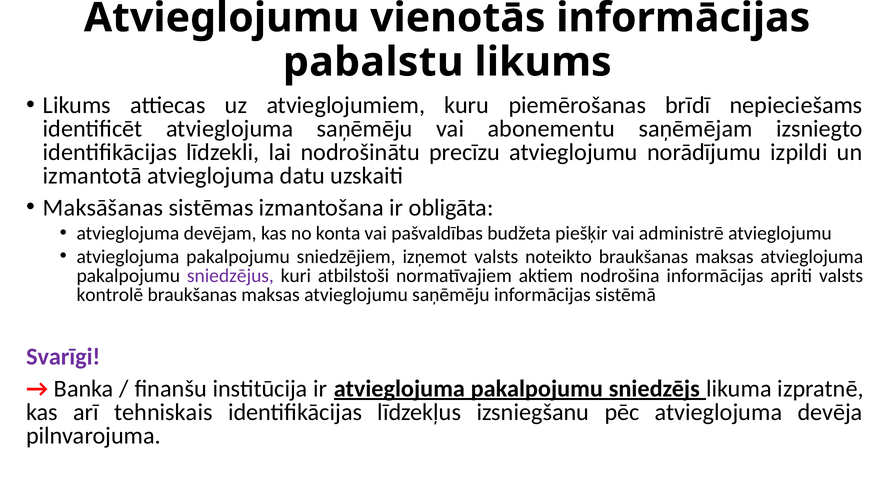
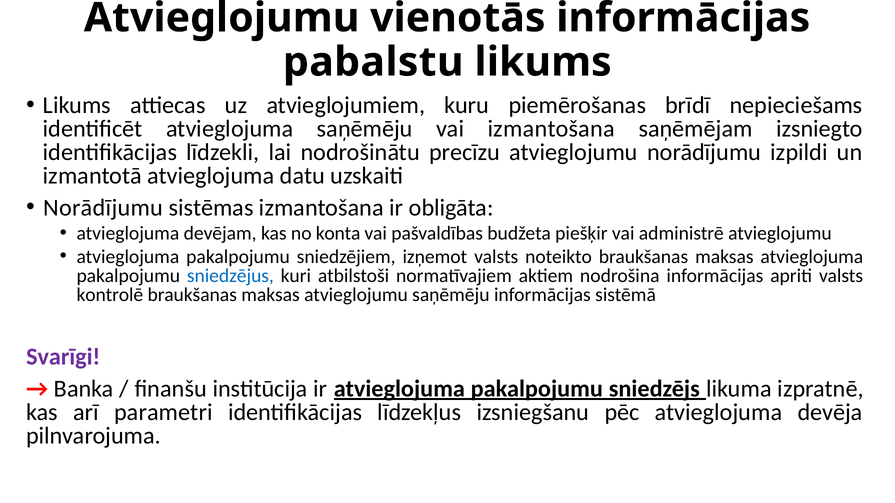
vai abonementu: abonementu -> izmantošana (551, 129)
Maksāšanas: Maksāšanas -> Norādījumu (103, 208)
sniedzējus colour: purple -> blue (230, 276)
tehniskais: tehniskais -> parametri (163, 412)
